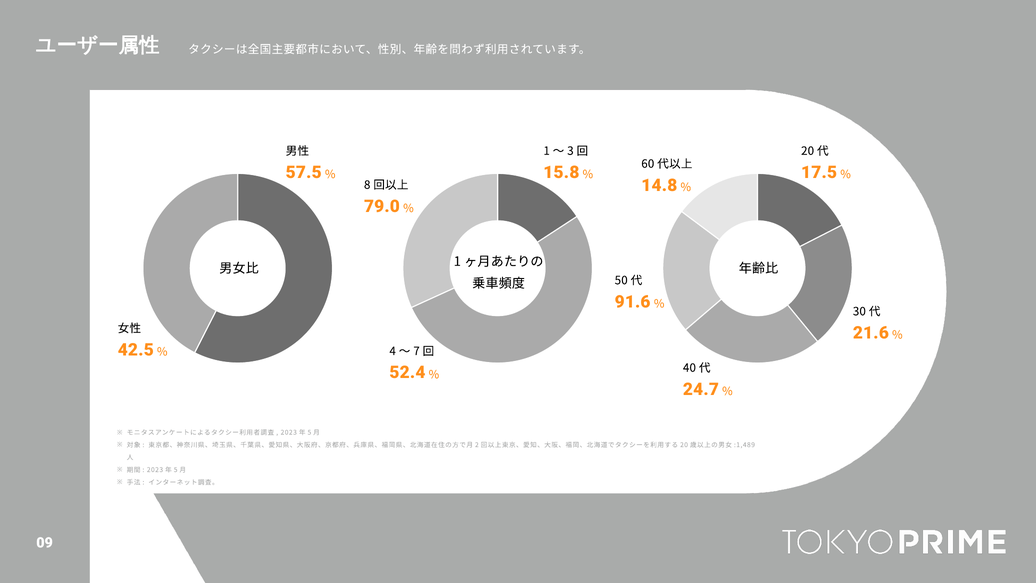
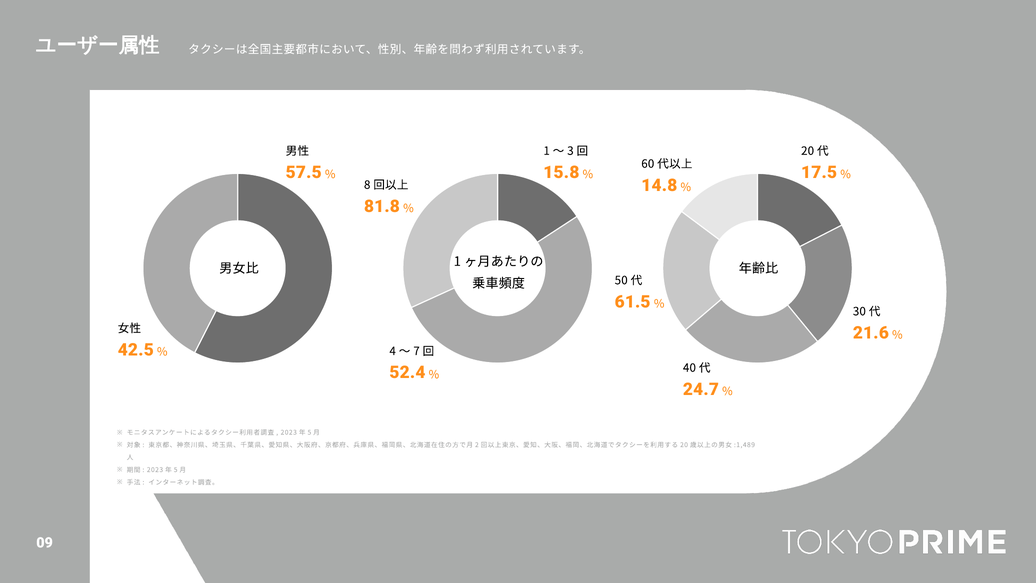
79.0: 79.0 -> 81.8 (382, 206)
91.6: 91.6 -> 61.5 (633, 302)
